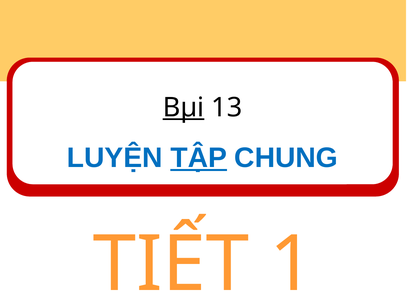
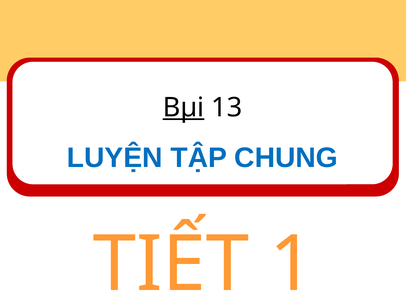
TẬP underline: present -> none (199, 158)
